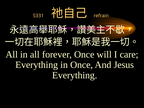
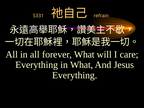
forever Once: Once -> What (84, 54)
in Once: Once -> What (82, 65)
